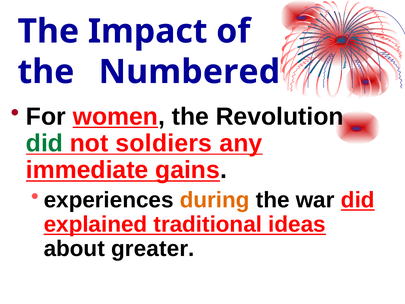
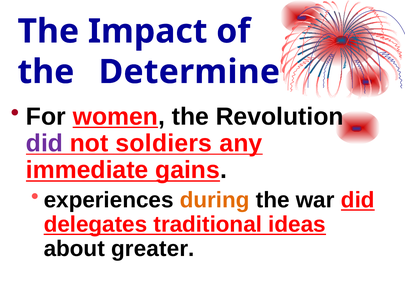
Numbered: Numbered -> Determine (189, 72)
did colour: green -> purple (45, 143)
explained: explained -> delegates (96, 224)
